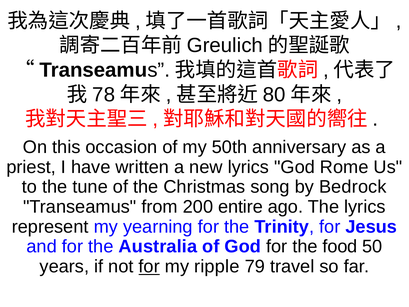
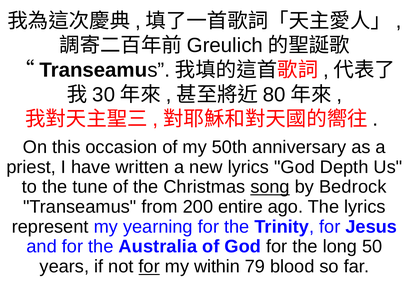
78: 78 -> 30 (104, 95)
Rome: Rome -> Depth (344, 167)
song underline: none -> present (270, 187)
food: food -> long (340, 246)
ripple: ripple -> within (217, 266)
travel: travel -> blood (292, 266)
